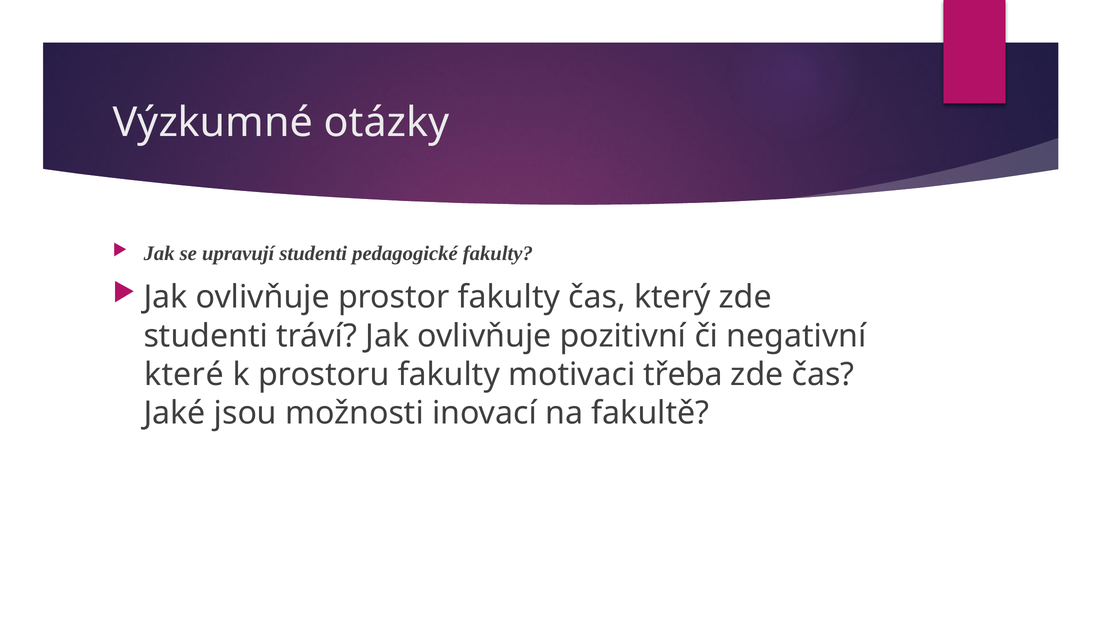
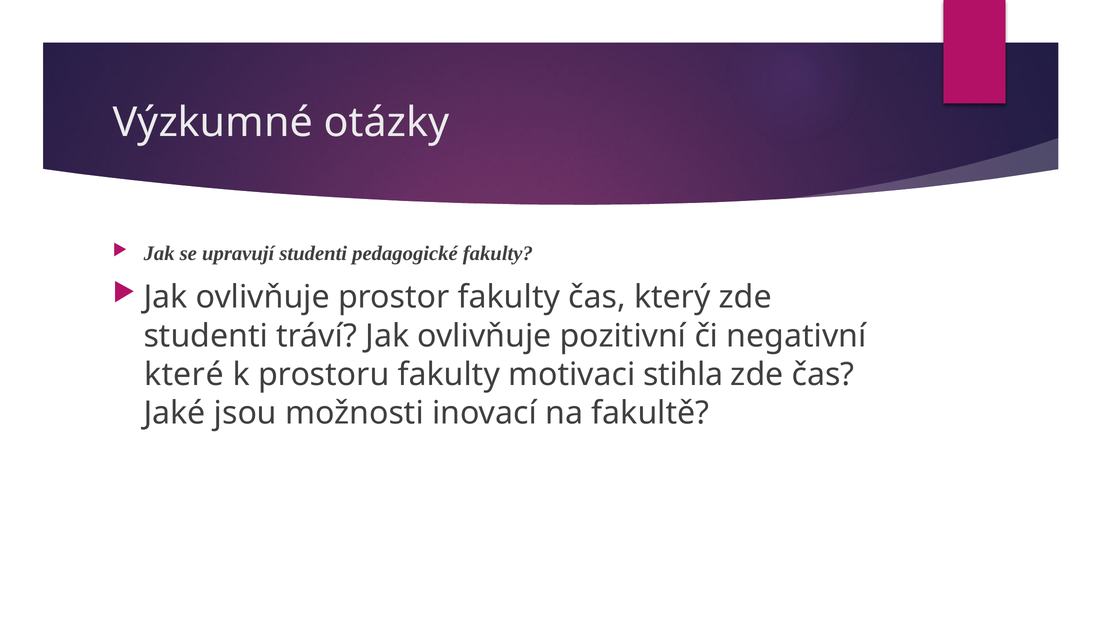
třeba: třeba -> stihla (683, 374)
